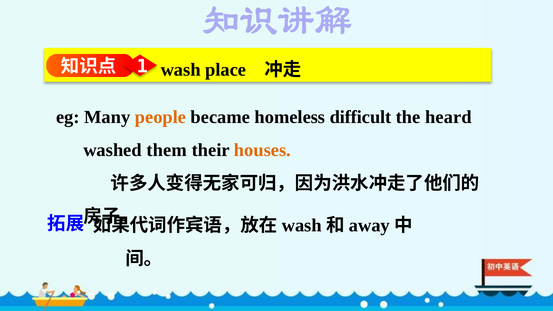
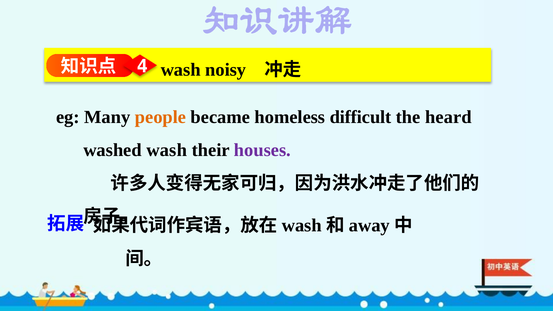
1: 1 -> 4 (142, 67)
place: place -> noisy (226, 70)
washed them: them -> wash (167, 150)
houses colour: orange -> purple (262, 150)
